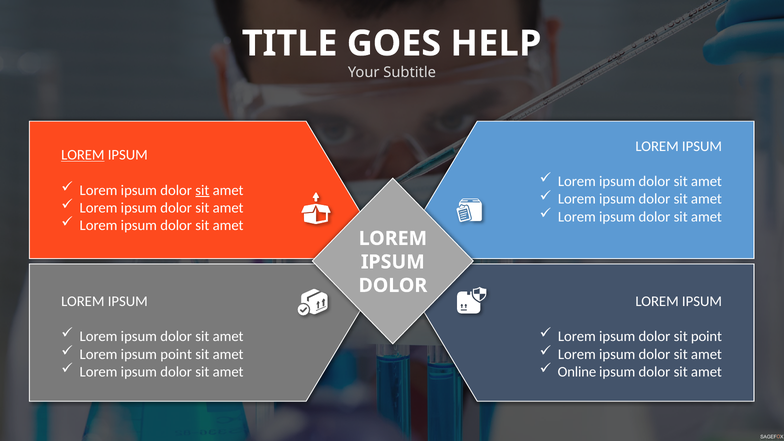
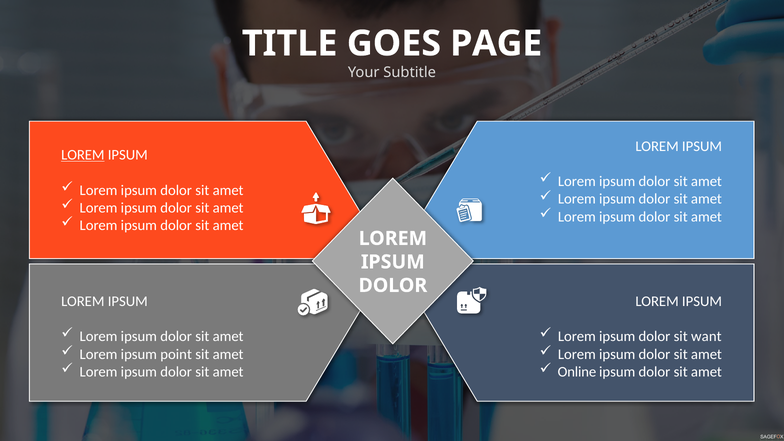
HELP: HELP -> PAGE (496, 44)
sit underline: present -> none (202, 190)
sit point: point -> want (706, 337)
